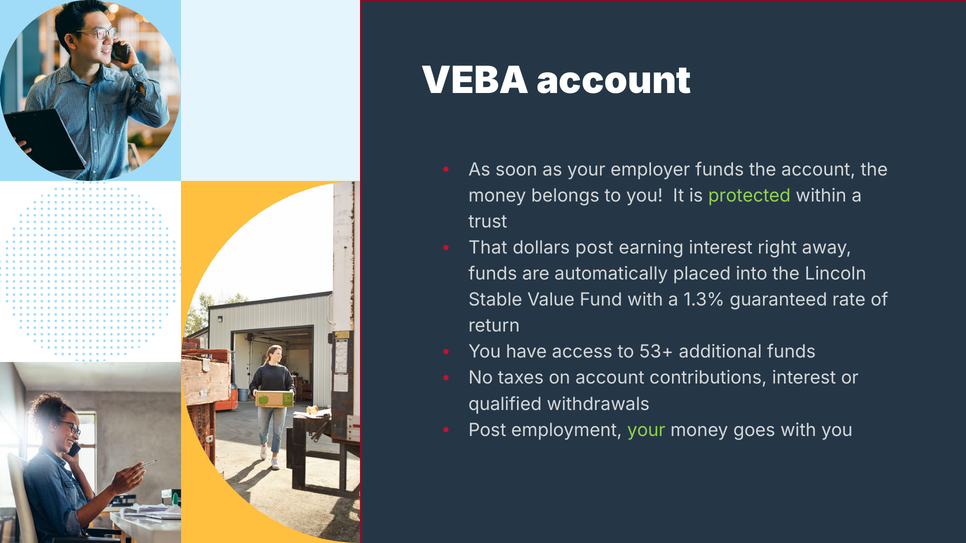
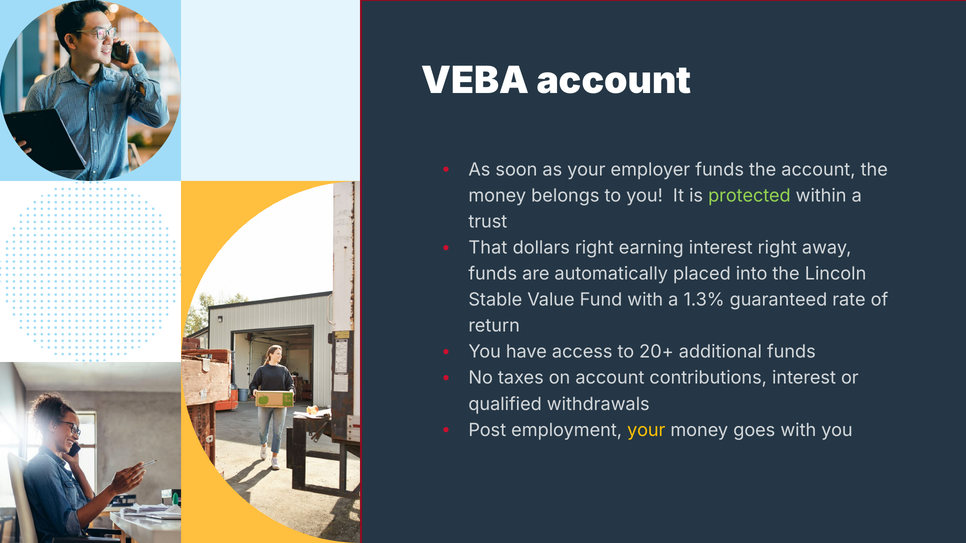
dollars post: post -> right (594, 248)
53+: 53+ -> 20+ (656, 352)
your colour: light green -> yellow (646, 430)
